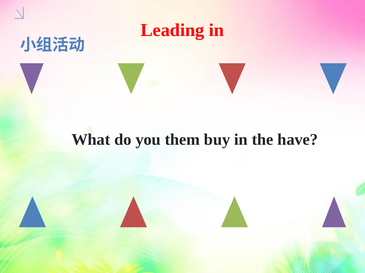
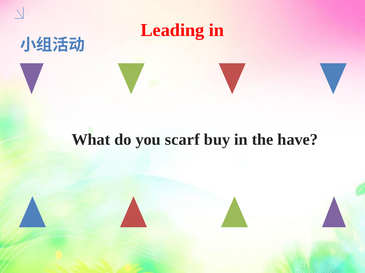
them: them -> scarf (182, 140)
